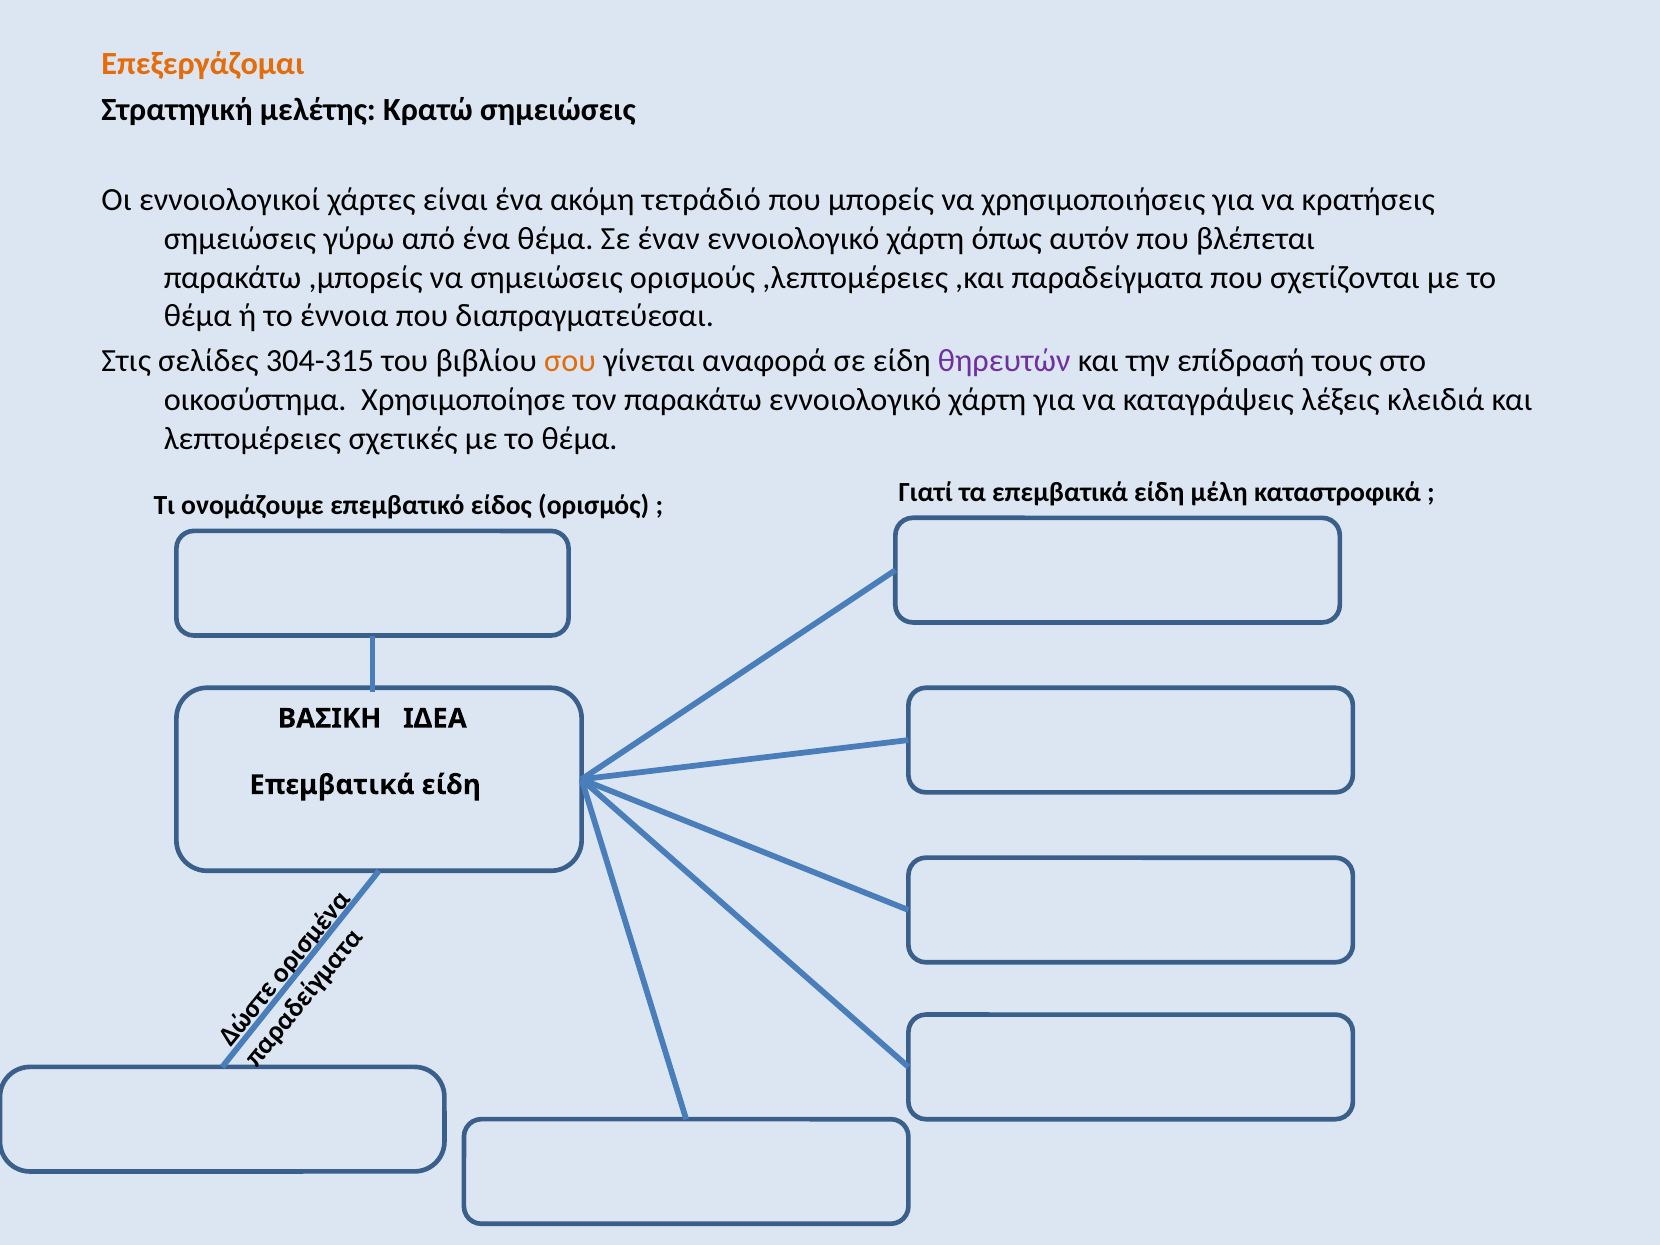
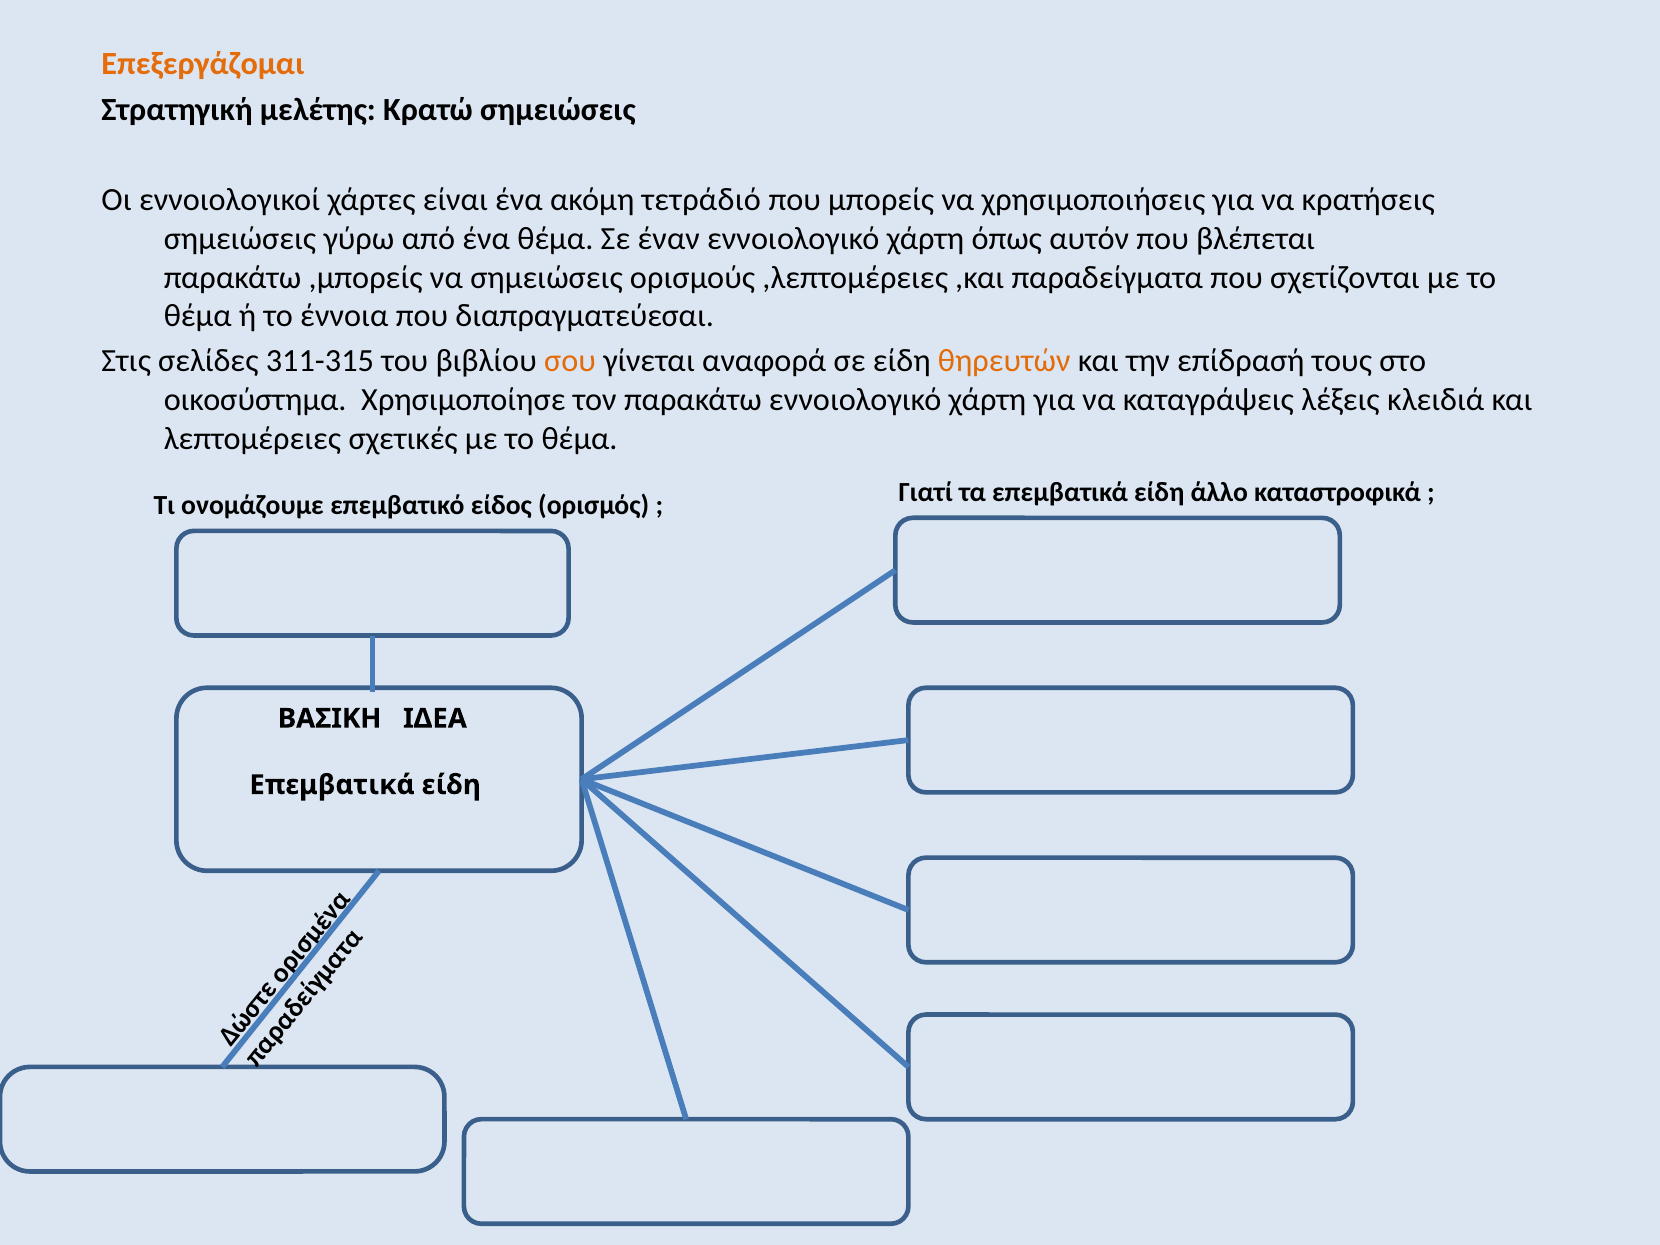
304-315: 304-315 -> 311-315 (320, 361)
θηρευτών colour: purple -> orange (1004, 361)
μέλη: μέλη -> άλλο (1219, 492)
